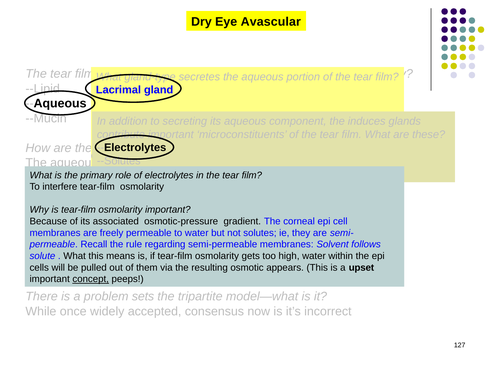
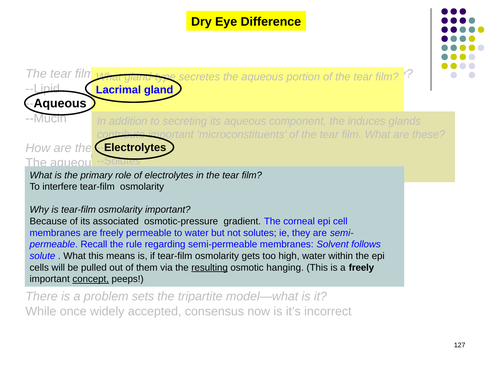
Avascular: Avascular -> Difference (271, 22)
resulting underline: none -> present (210, 268)
appears: appears -> hanging (285, 268)
a upset: upset -> freely (361, 268)
